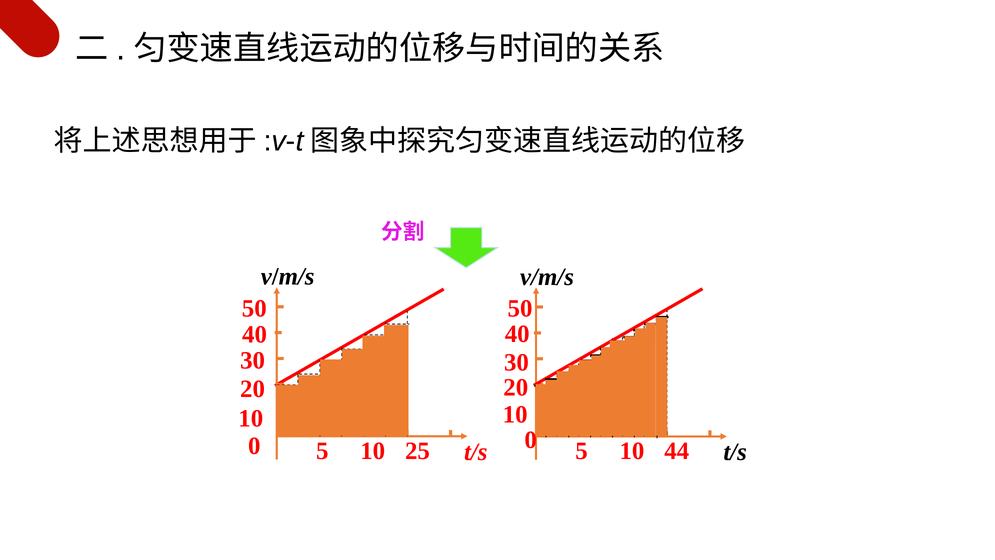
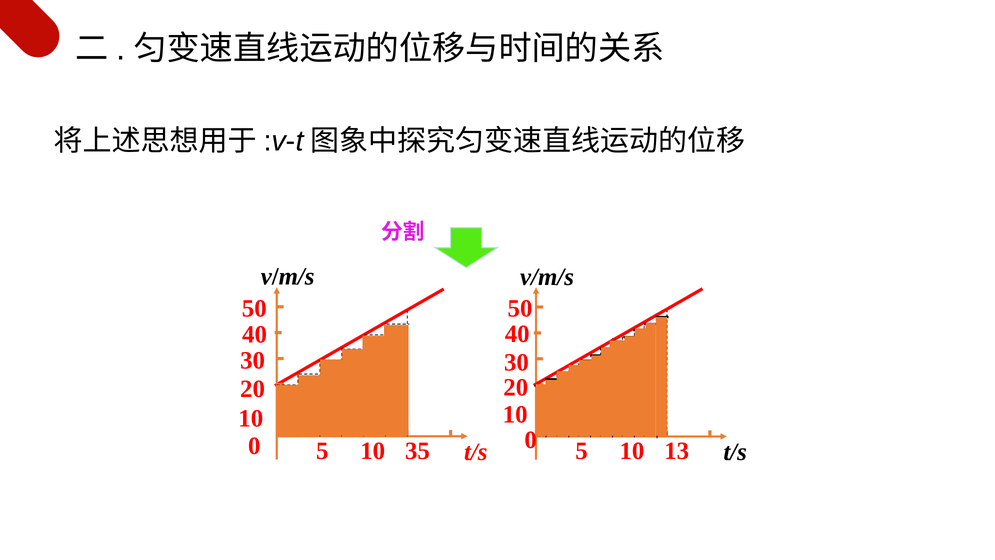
25: 25 -> 35 (417, 451)
44: 44 -> 13 (677, 451)
